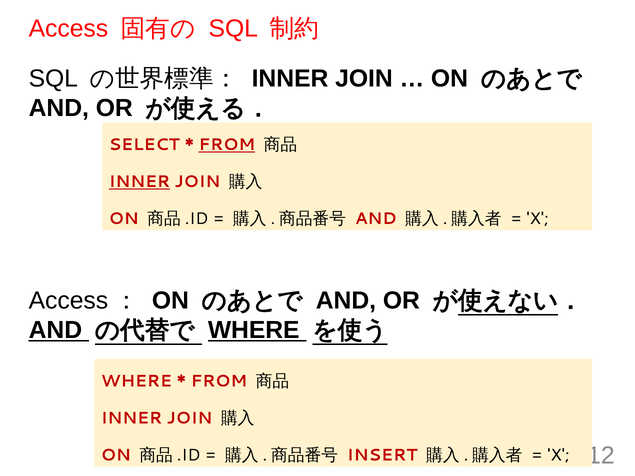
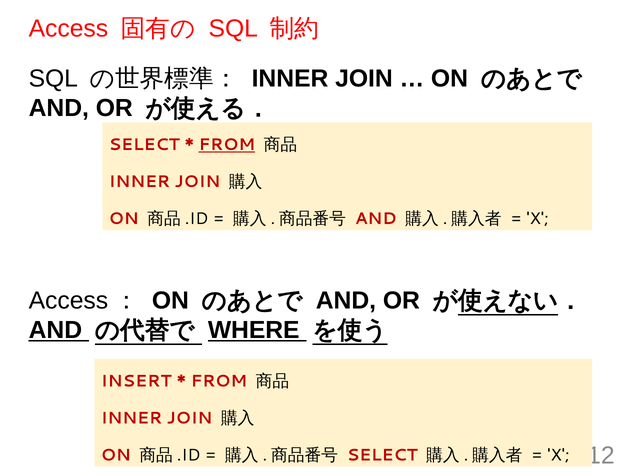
INNER underline: present -> none (139, 182)
WHERE: WHERE -> INSERT (136, 381)
INSERT: INSERT -> SELECT (382, 455)
